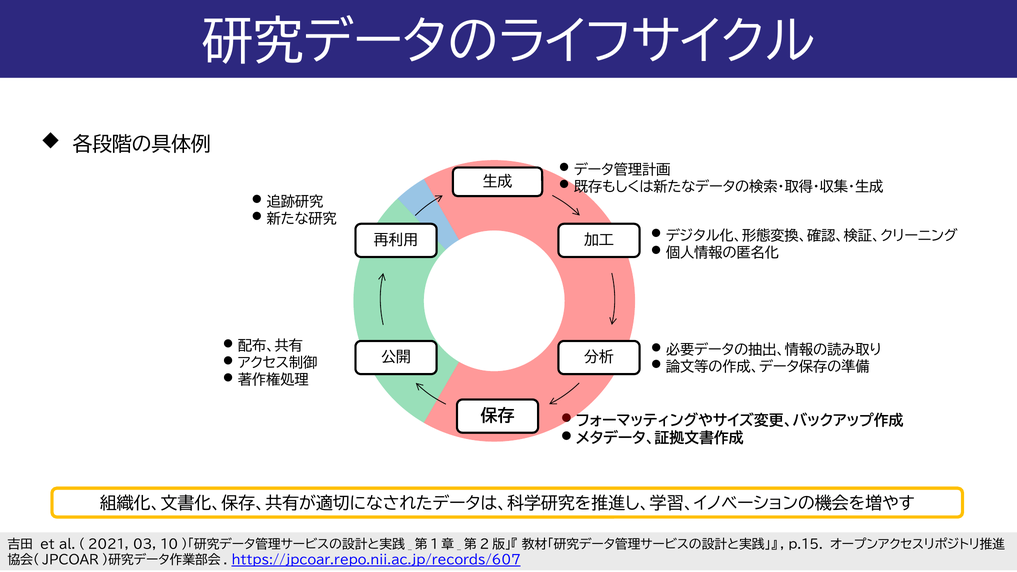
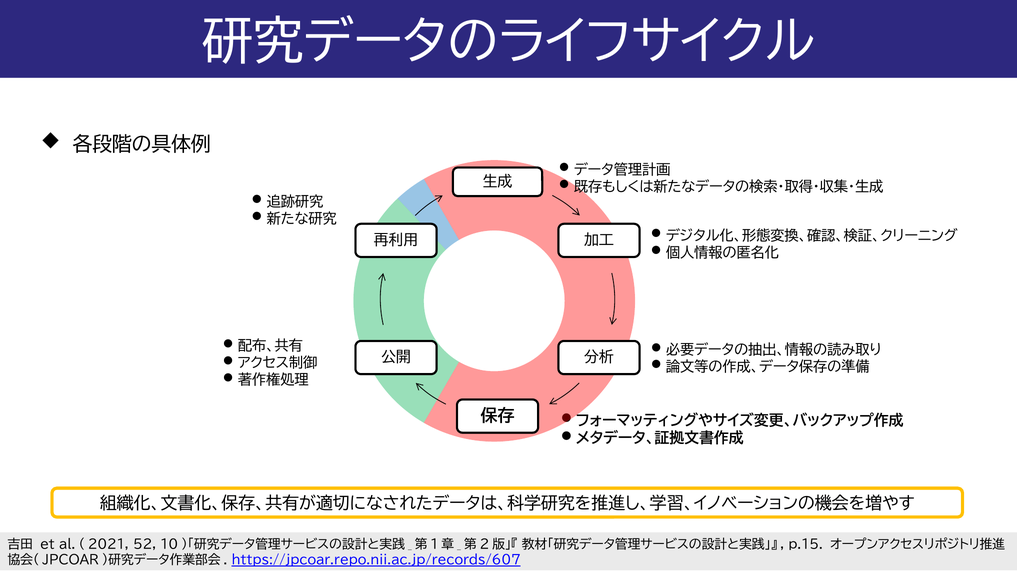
03: 03 -> 52 (145, 545)
